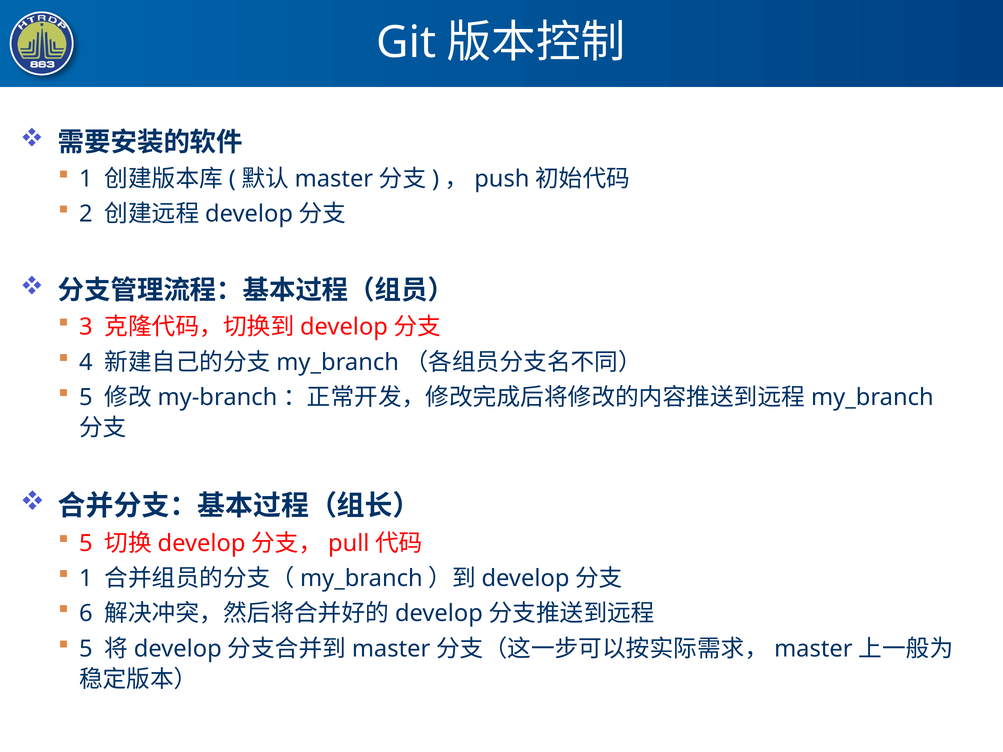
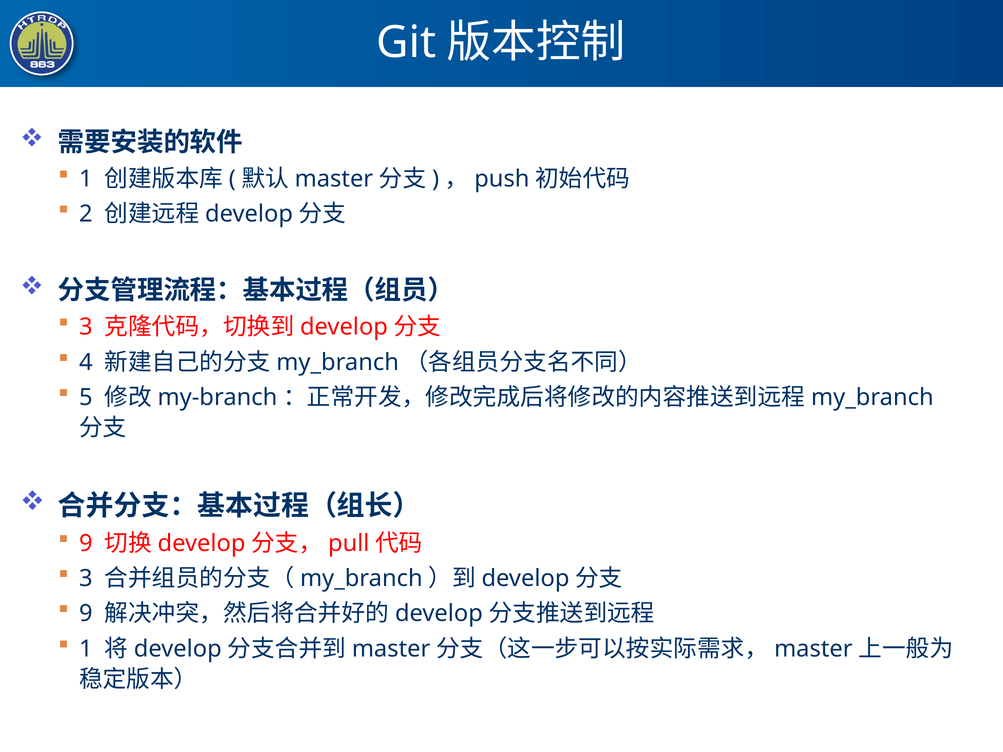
5: 5 -> 9 (86, 543)
1: 1 -> 3 (86, 579)
6: 6 -> 9 (86, 614)
5: 5 -> 1 (86, 649)
